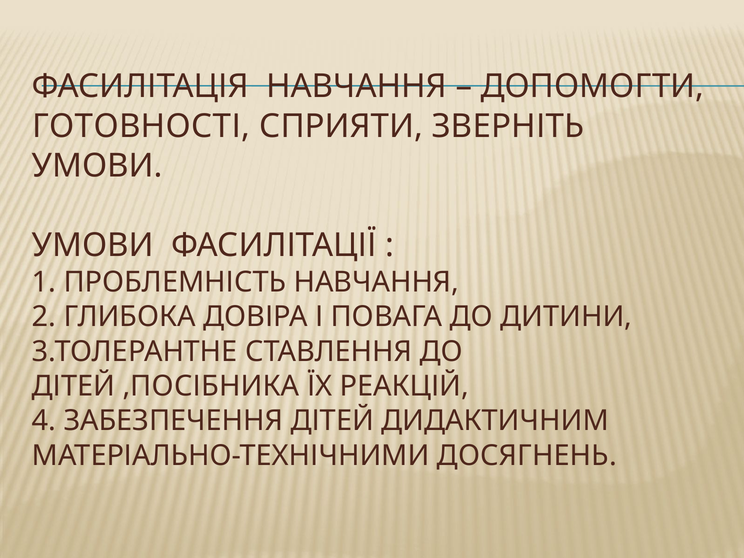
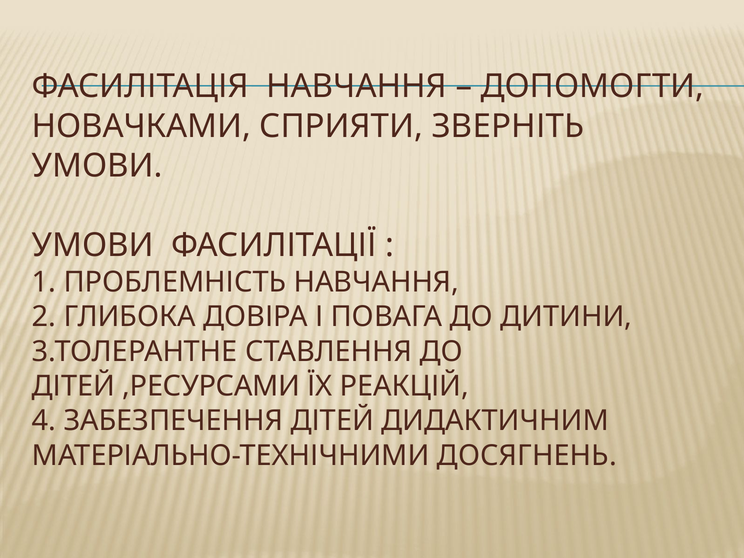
ГОТОВНОСТІ: ГОТОВНОСТІ -> НОВАЧКАМИ (141, 126)
,ПОСІБНИКА: ,ПОСІБНИКА -> ,РЕСУРСАМИ (211, 386)
